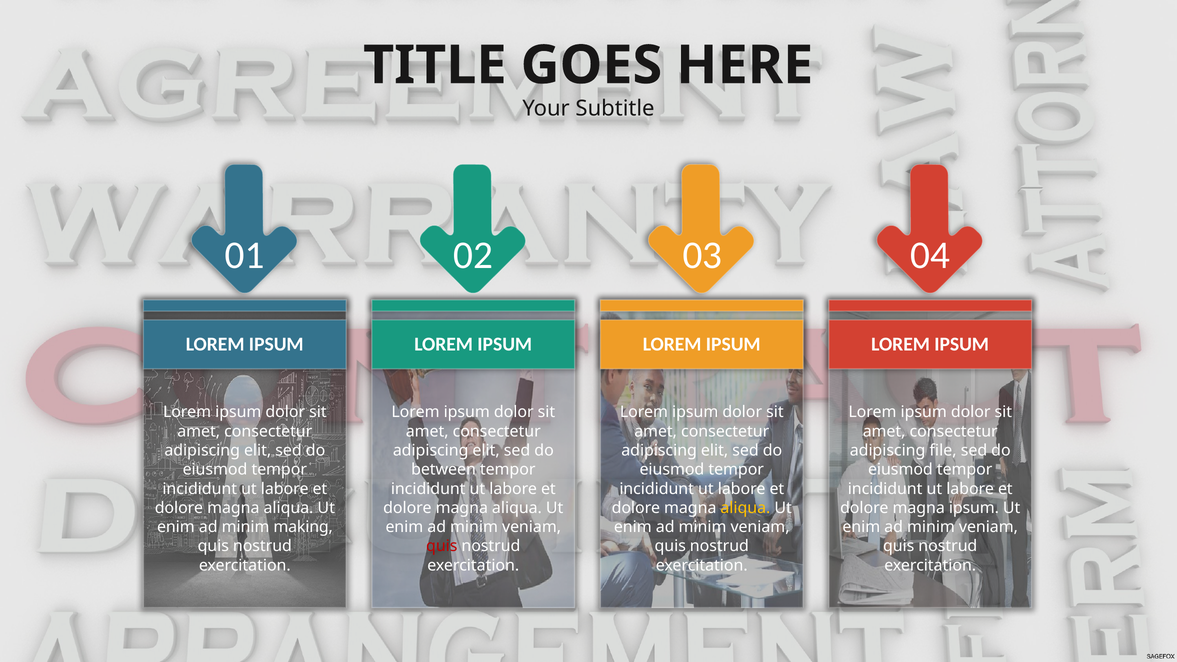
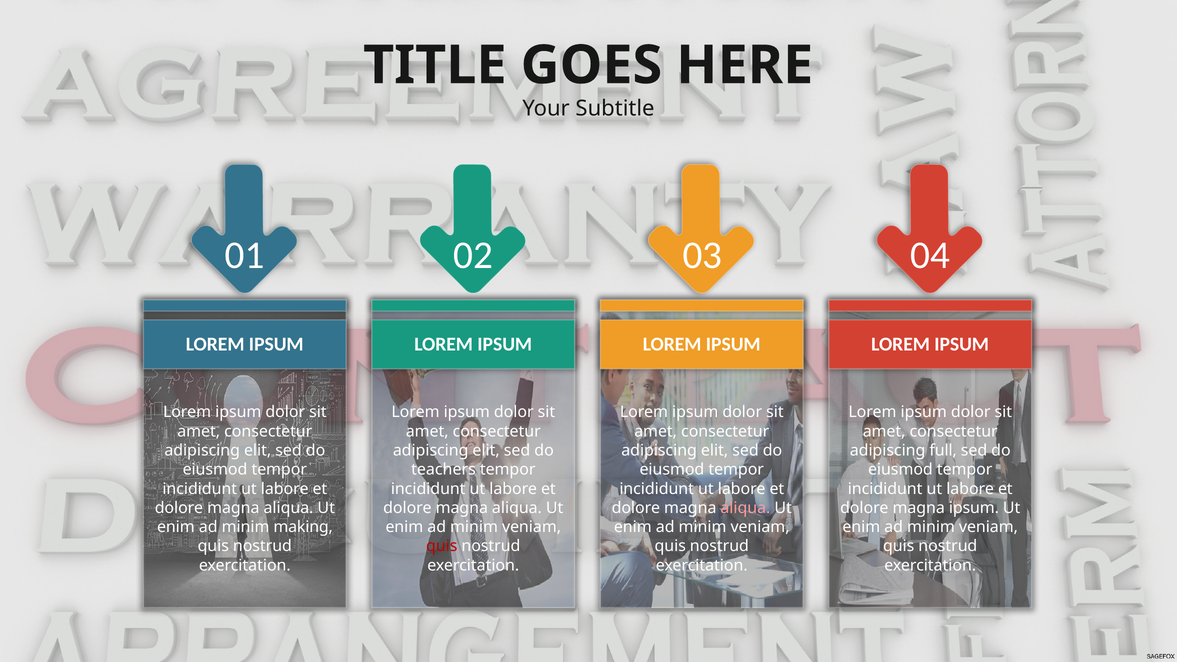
file: file -> full (943, 451)
between: between -> teachers (443, 470)
aliqua colour: yellow -> pink (745, 508)
